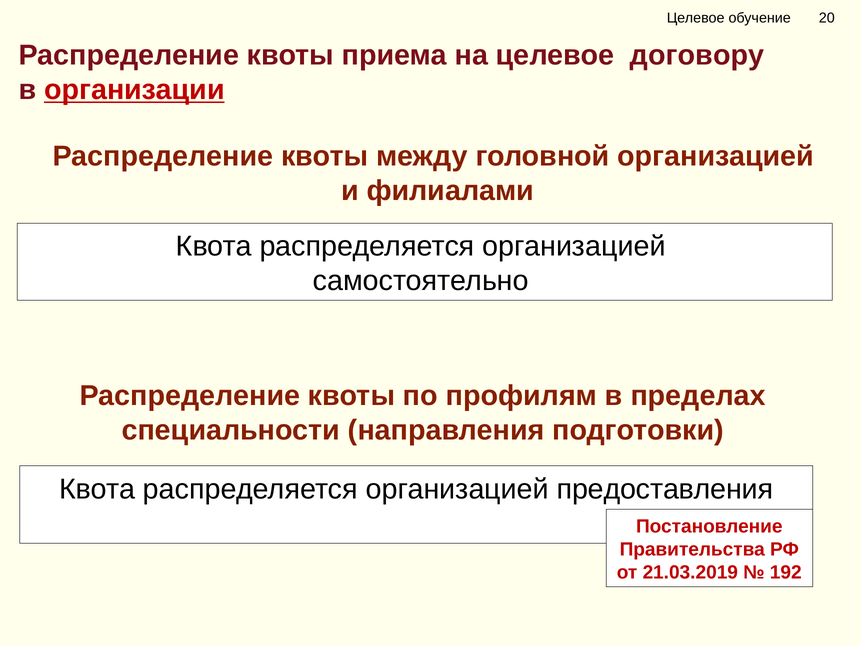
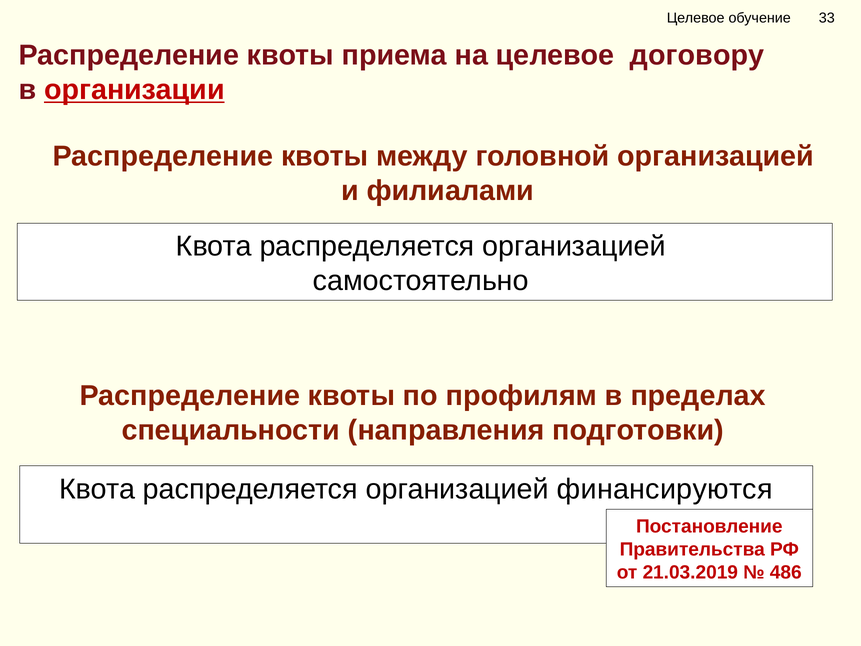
20: 20 -> 33 (827, 18)
предоставления: предоставления -> финансируются (665, 489)
192: 192 -> 486 (786, 572)
